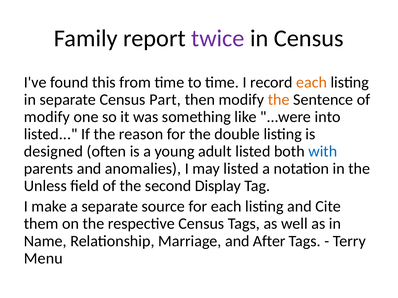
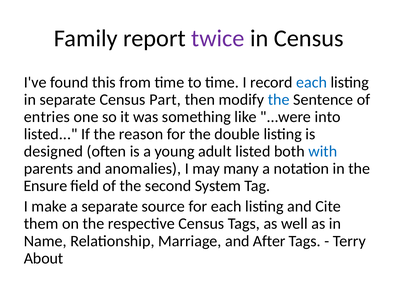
each colour: orange -> blue (312, 82)
the colour: orange -> blue (279, 100)
modify: modify -> entries (47, 117)
may listed: listed -> many (241, 169)
Unless: Unless -> Ensure (45, 186)
Display: Display -> System (218, 186)
Menu: Menu -> About (44, 259)
